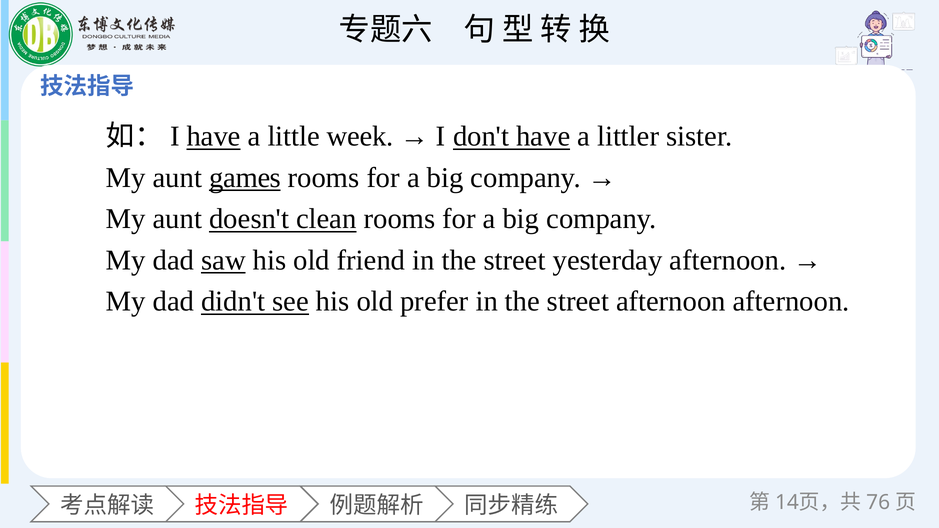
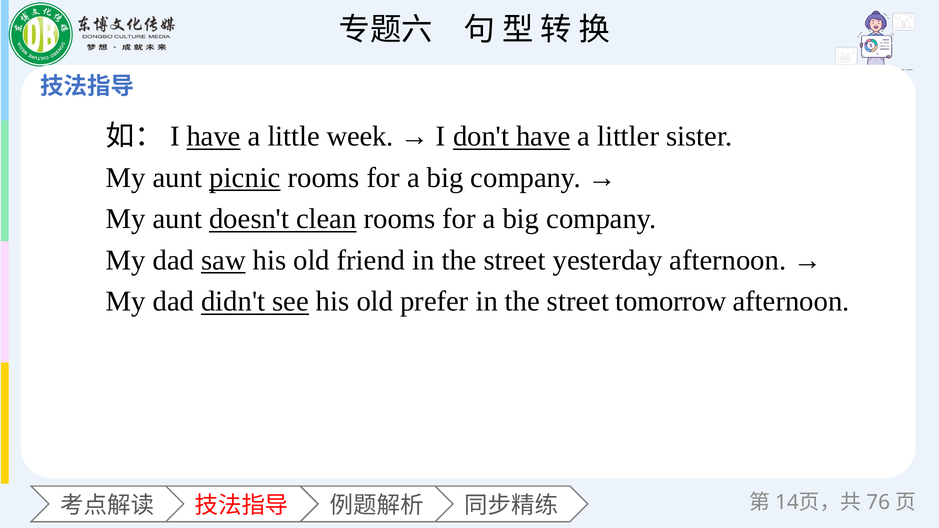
games: games -> picnic (245, 178)
street afternoon: afternoon -> tomorrow (671, 302)
